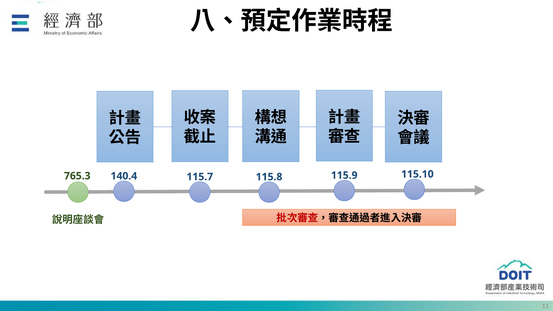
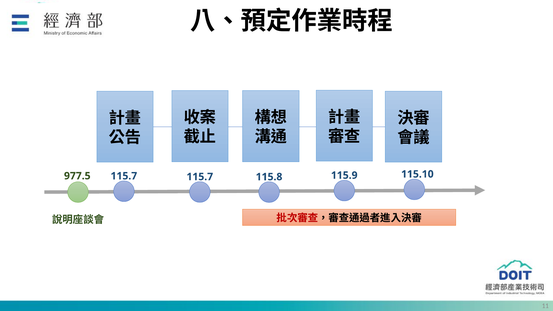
765.3: 765.3 -> 977.5 (77, 176)
140.4: 140.4 -> 115.7 (124, 176)
